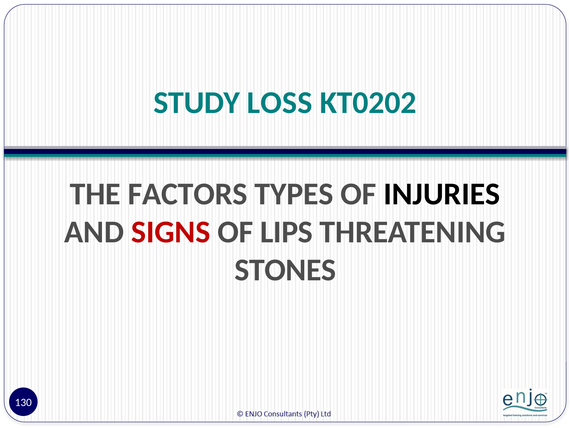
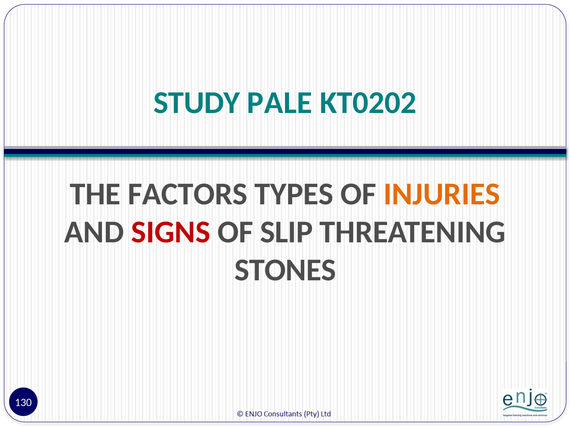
LOSS: LOSS -> PALE (280, 103)
INJURIES colour: black -> orange (442, 194)
LIPS: LIPS -> SLIP (287, 232)
